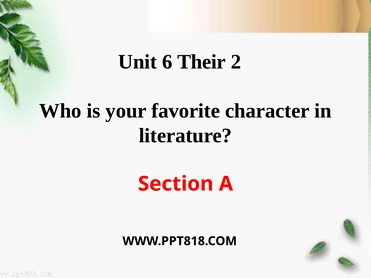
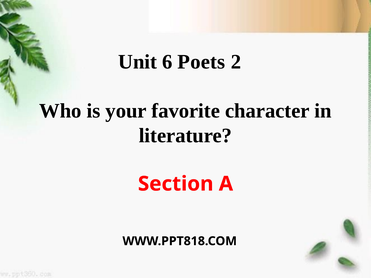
Their: Their -> Poets (201, 62)
